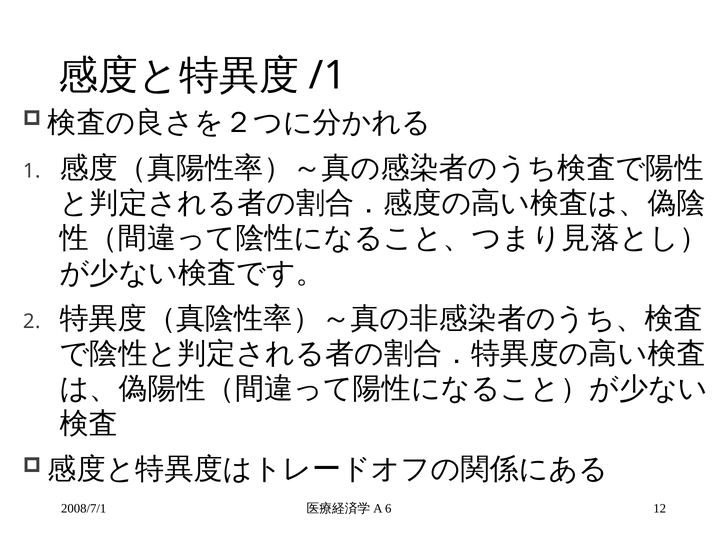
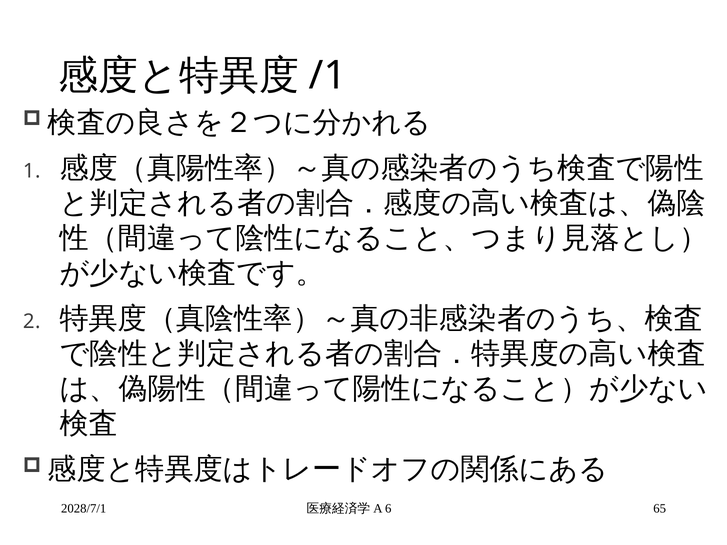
2008/7/1: 2008/7/1 -> 2028/7/1 (84, 509)
12: 12 -> 65 (660, 509)
